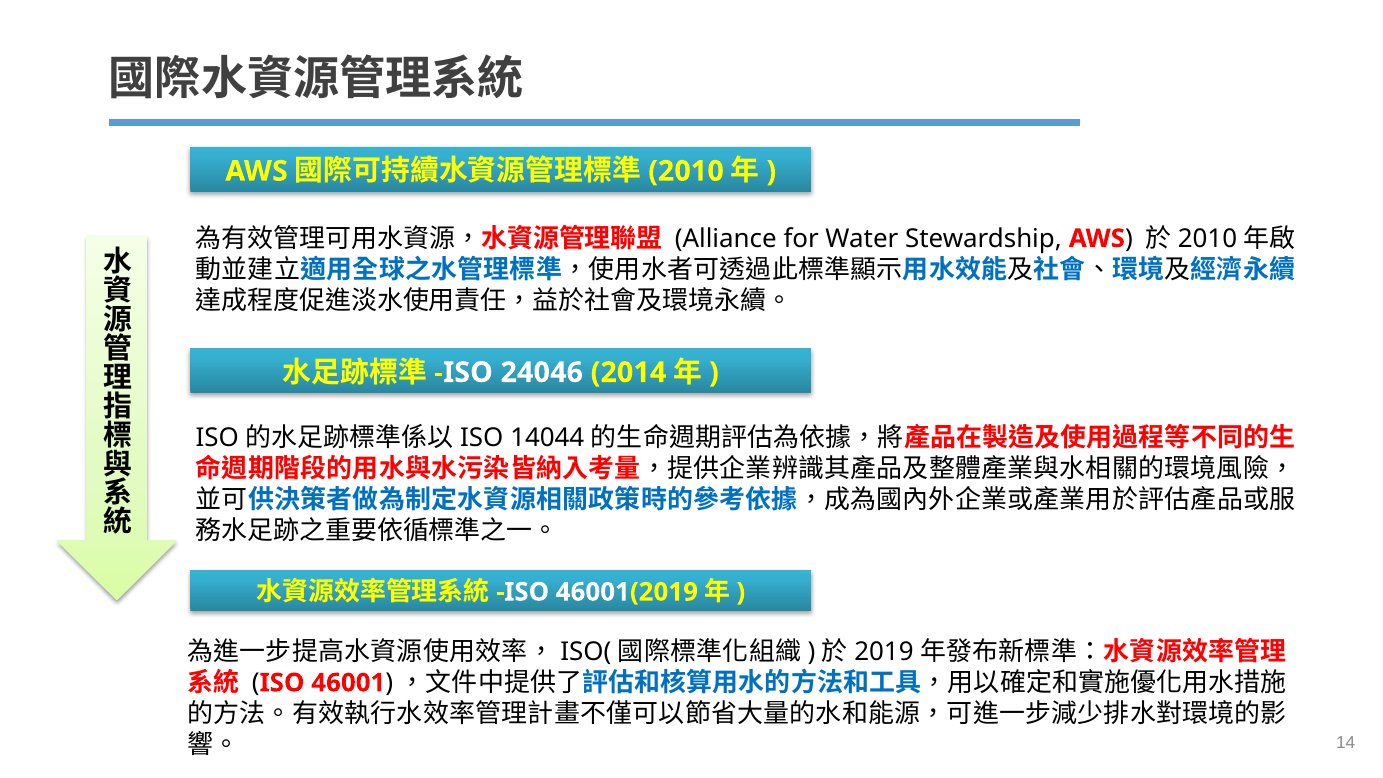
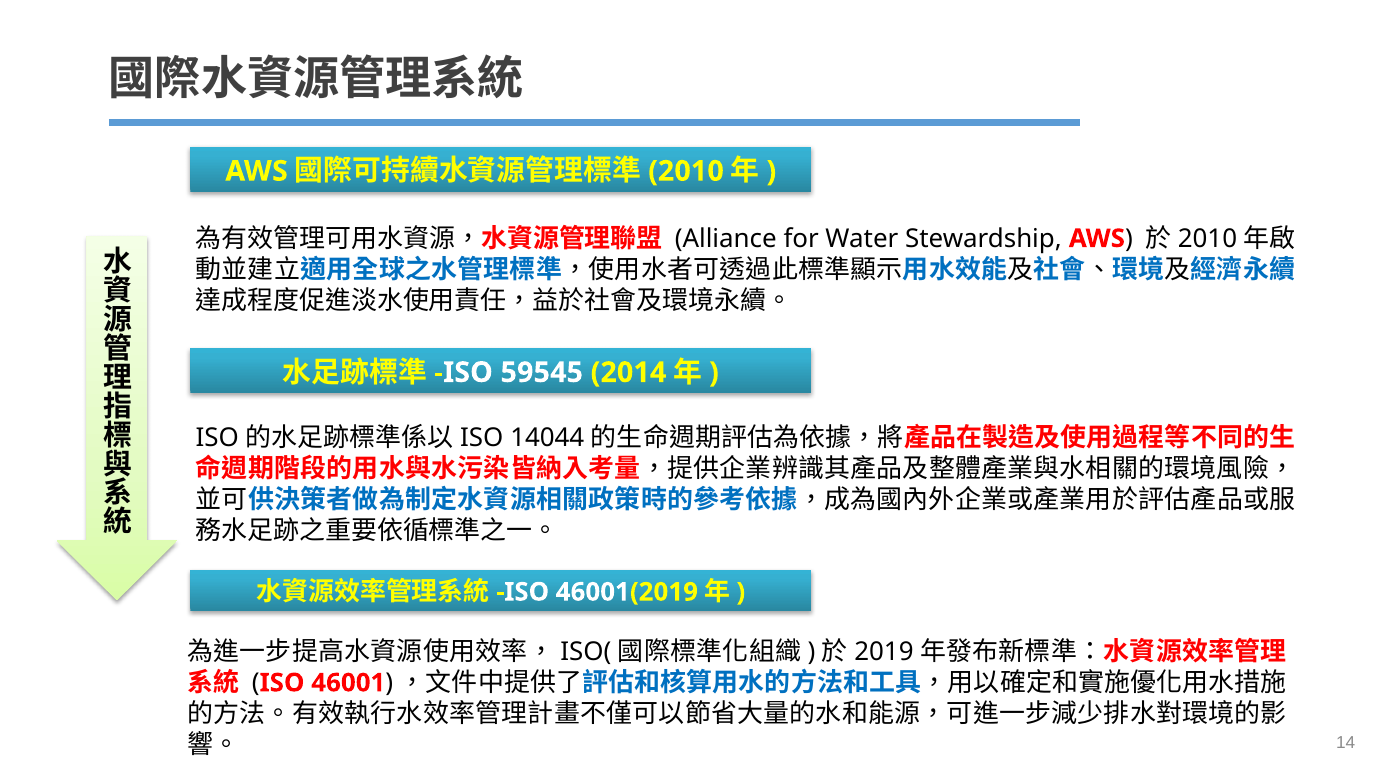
24046: 24046 -> 59545 (542, 372)
